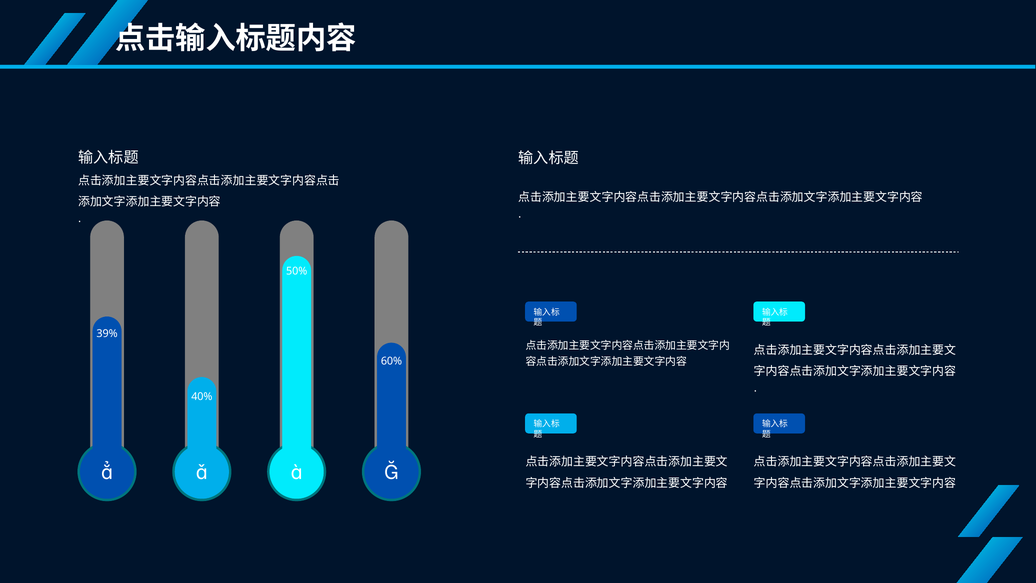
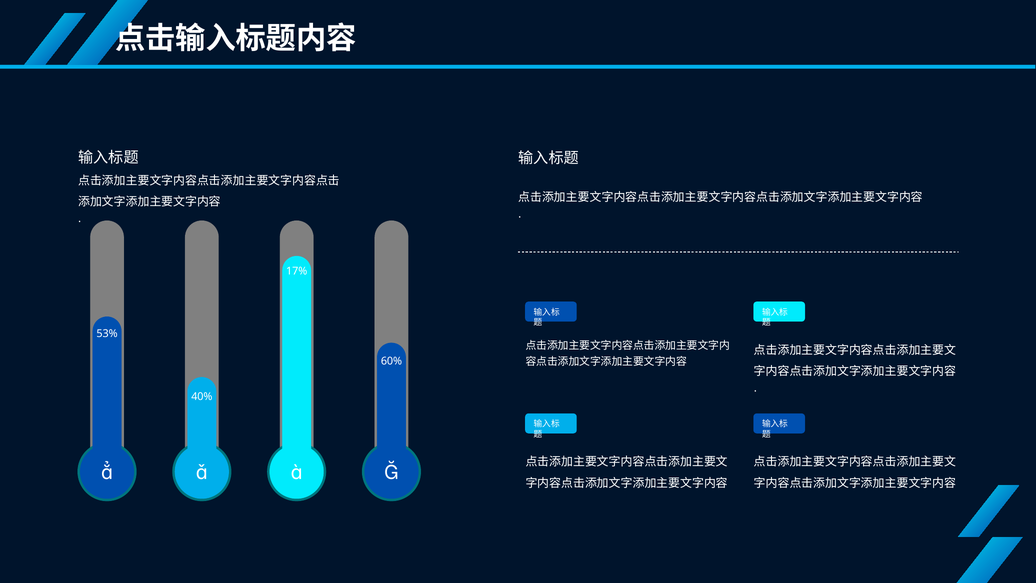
50%: 50% -> 17% (297, 271)
39%: 39% -> 53% (107, 334)
